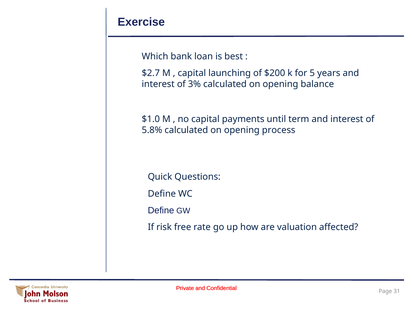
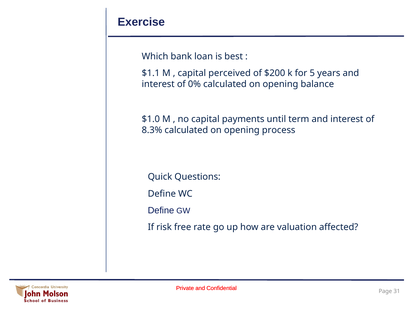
$2.7: $2.7 -> $1.1 (151, 73)
launching: launching -> perceived (230, 73)
3%: 3% -> 0% (194, 84)
5.8%: 5.8% -> 8.3% (152, 130)
